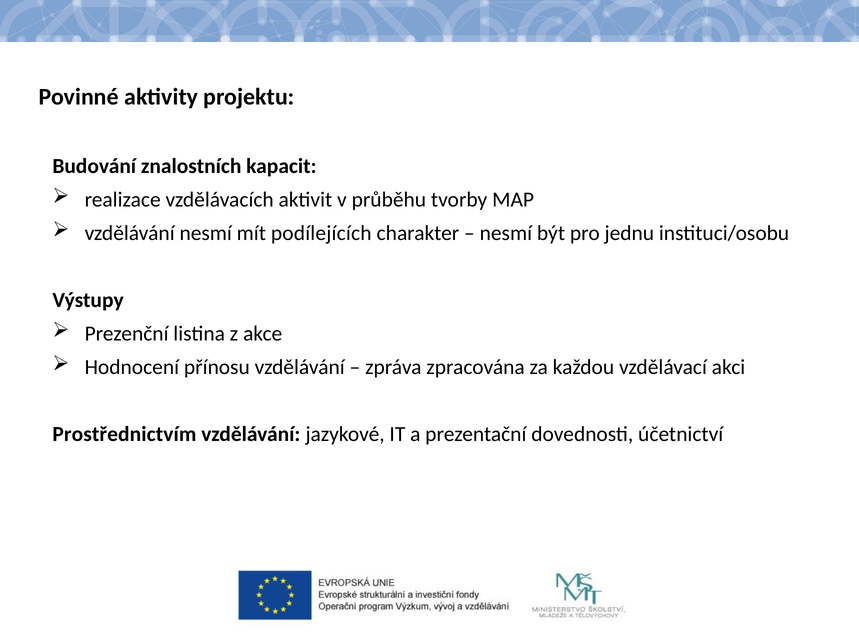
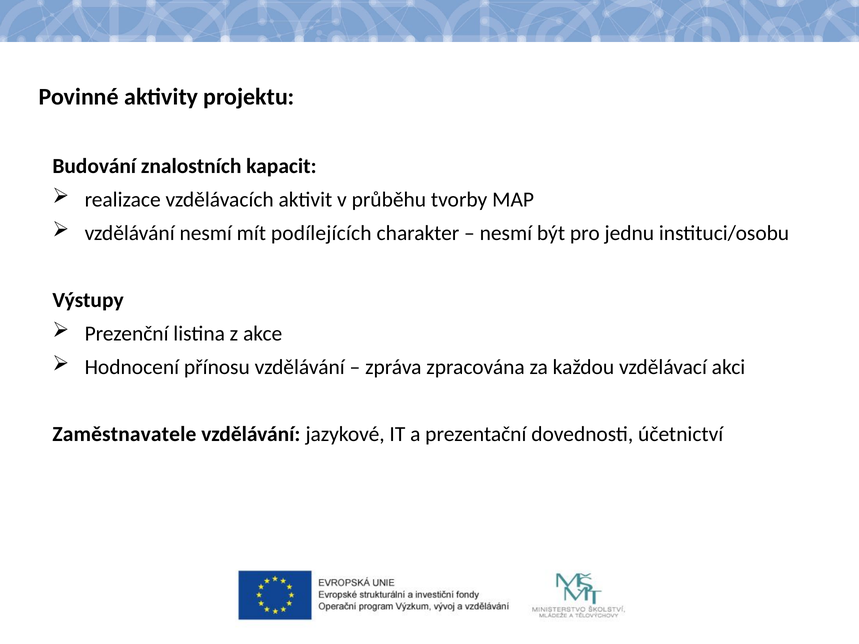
Prostřednictvím: Prostřednictvím -> Zaměstnavatele (124, 434)
